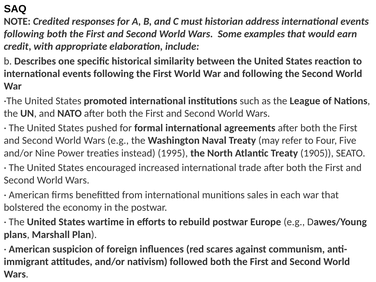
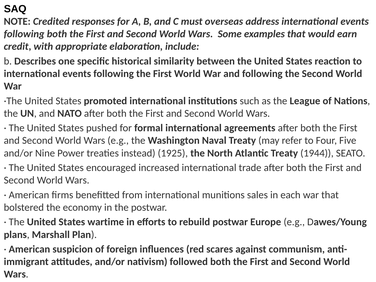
historian: historian -> overseas (224, 21)
1995: 1995 -> 1925 (173, 153)
1905: 1905 -> 1944 (317, 153)
